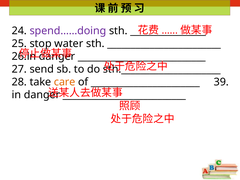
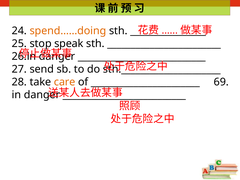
spend……doing colour: purple -> orange (68, 31)
water: water -> speak (69, 43)
39: 39 -> 69 (221, 82)
